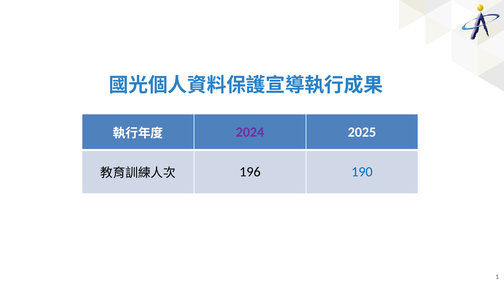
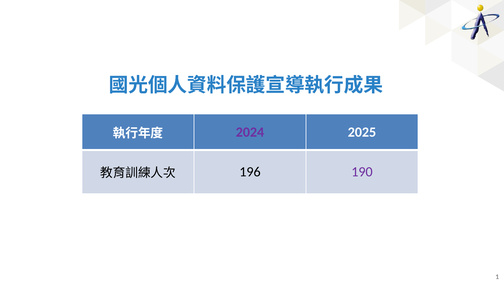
190 colour: blue -> purple (362, 172)
